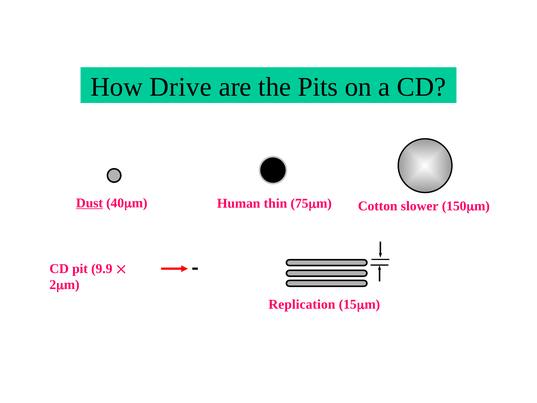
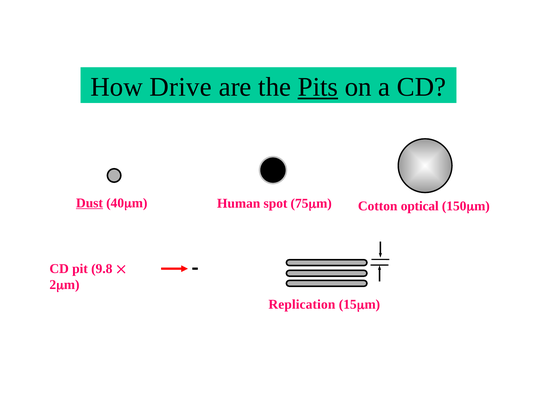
Pits underline: none -> present (318, 87)
thin: thin -> spot (276, 203)
slower: slower -> optical (420, 206)
9.9: 9.9 -> 9.8 (102, 269)
